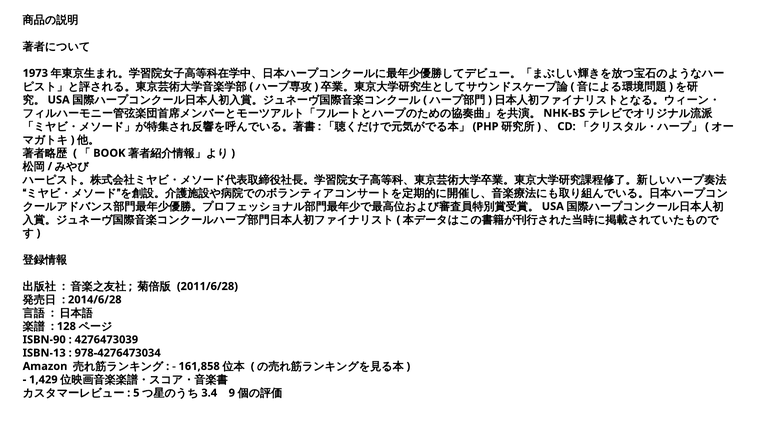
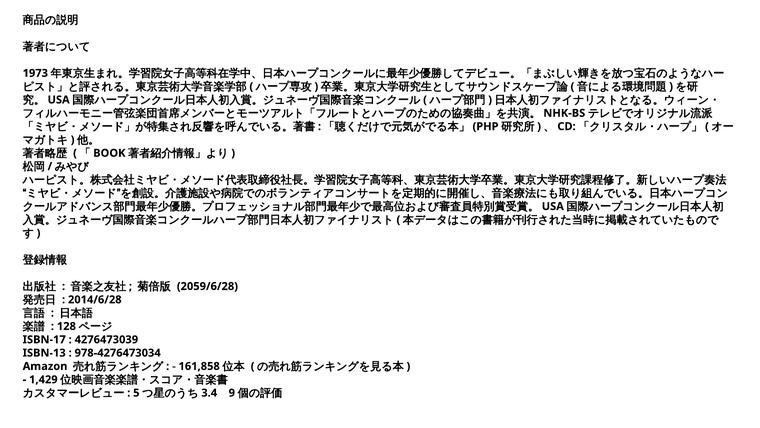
2011/6/28: 2011/6/28 -> 2059/6/28 (207, 286)
ISBN-90: ISBN-90 -> ISBN-17 (44, 339)
